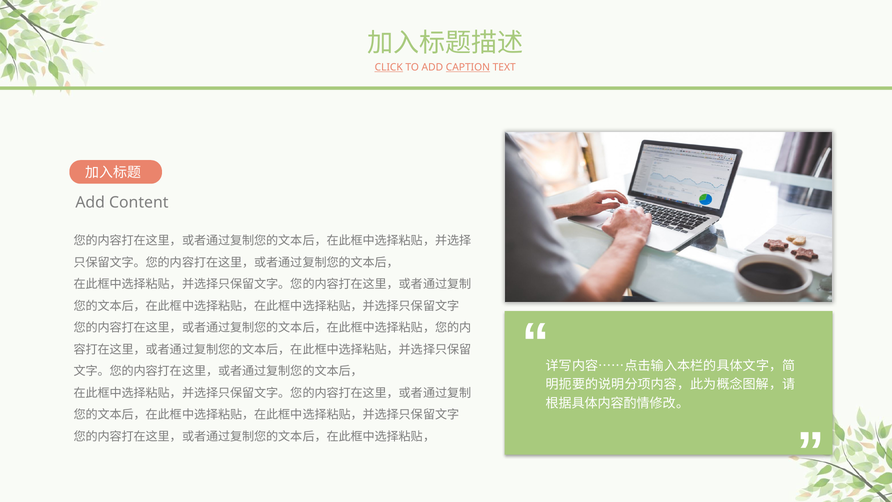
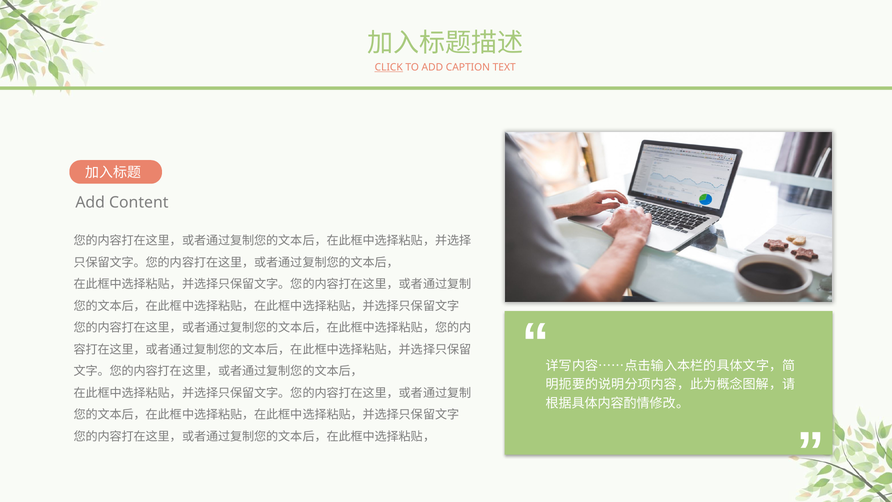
CAPTION underline: present -> none (468, 67)
